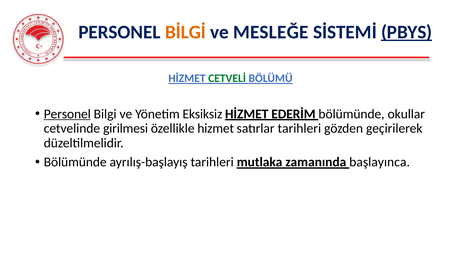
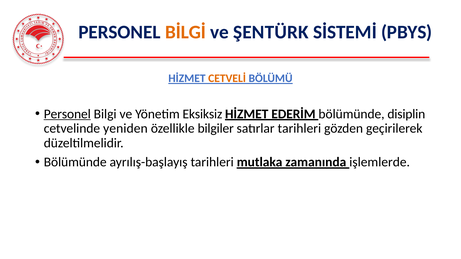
MESLEĞE: MESLEĞE -> ŞENTÜRK (271, 32)
PBYS underline: present -> none (407, 32)
CETVELİ colour: green -> orange (227, 79)
okullar: okullar -> disiplin (406, 114)
girilmesi: girilmesi -> yeniden (125, 129)
hizmet: hizmet -> bilgiler (216, 129)
başlayınca: başlayınca -> işlemlerde (380, 162)
